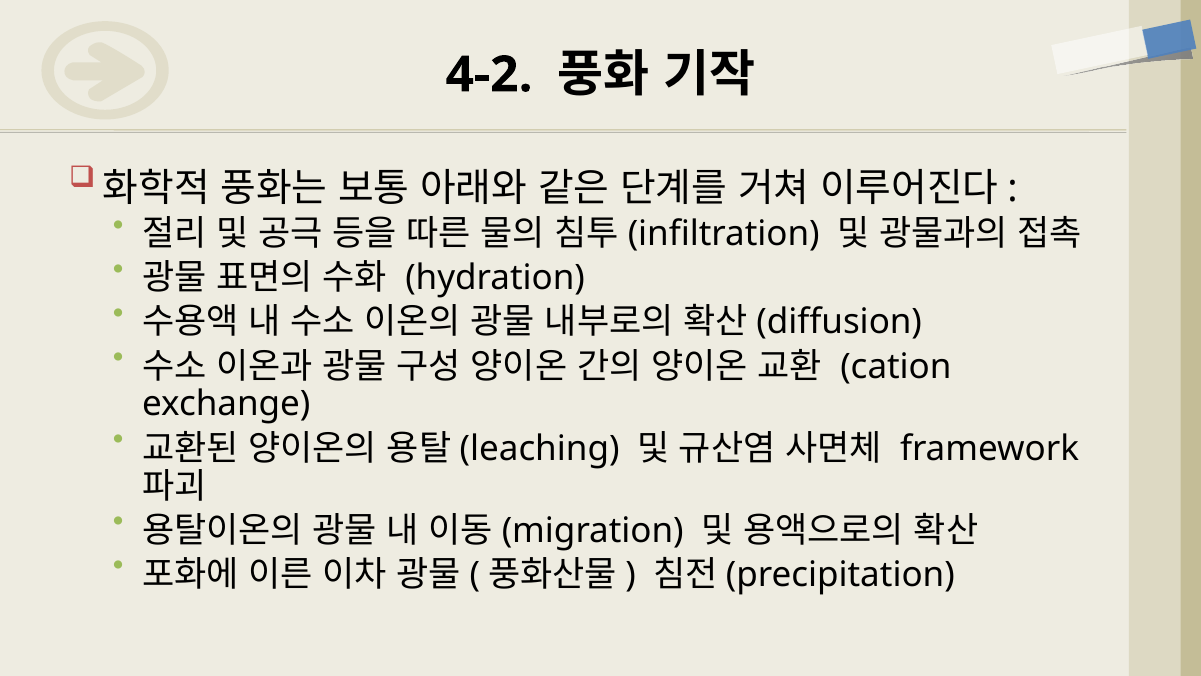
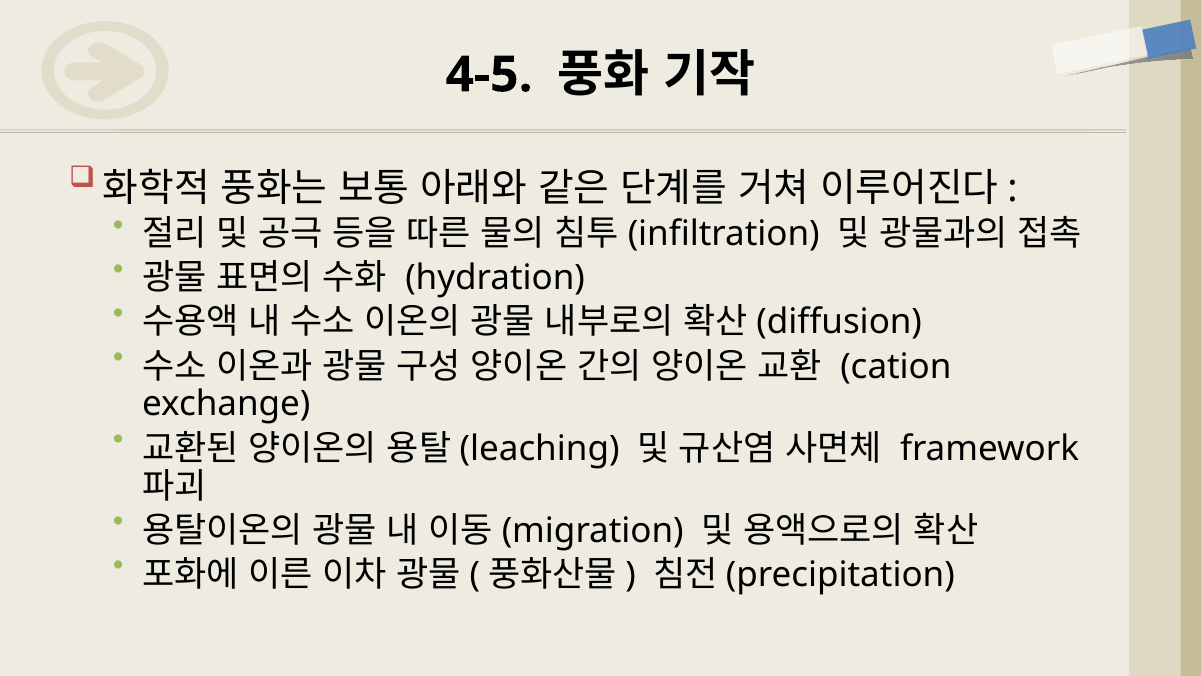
4-2: 4-2 -> 4-5 (489, 75)
